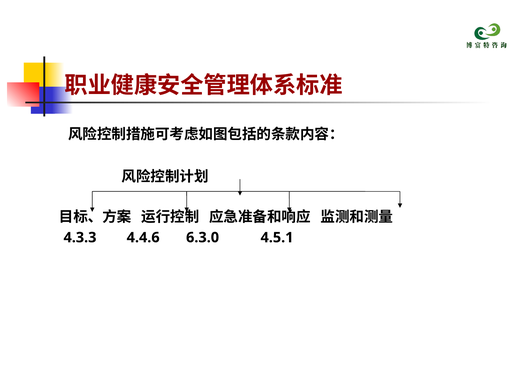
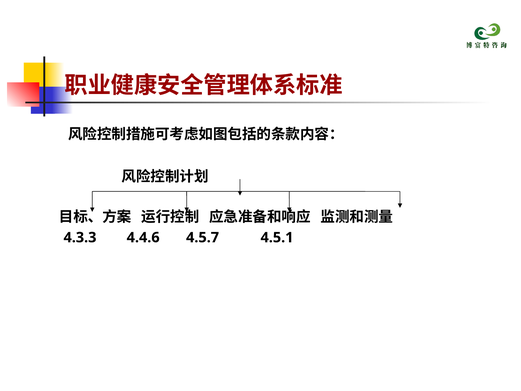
6.3.0: 6.3.0 -> 4.5.7 (203, 237)
